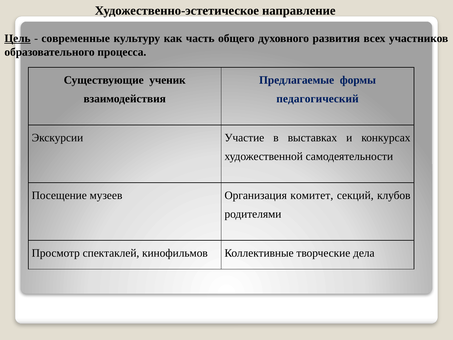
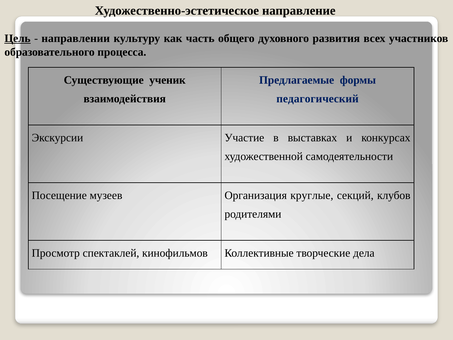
современные: современные -> направлении (76, 38)
комитет: комитет -> круглые (312, 195)
